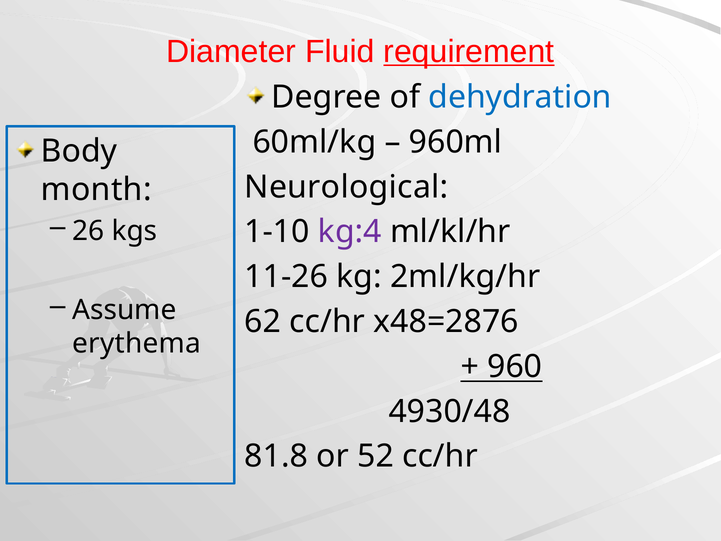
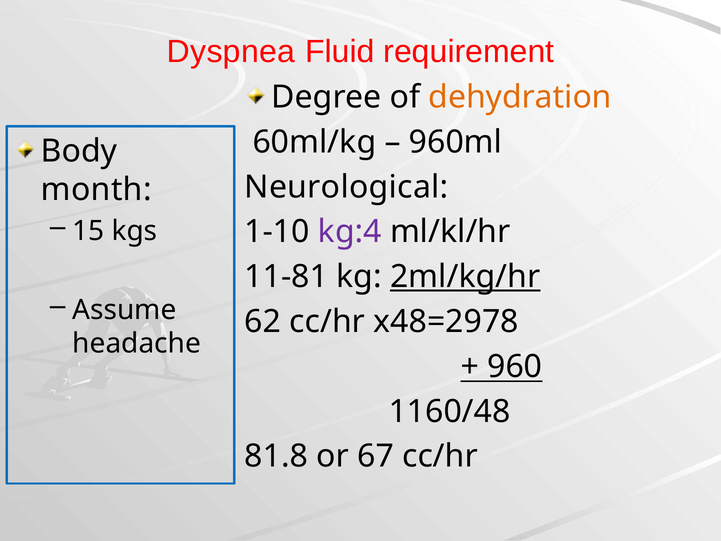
Diameter: Diameter -> Dyspnea (231, 51)
requirement underline: present -> none (469, 51)
dehydration colour: blue -> orange (520, 97)
26: 26 -> 15 (88, 231)
11-26: 11-26 -> 11-81 (286, 277)
2ml/kg/hr underline: none -> present (465, 277)
x48=2876: x48=2876 -> x48=2978 (446, 322)
erythema: erythema -> headache (137, 343)
4930/48: 4930/48 -> 1160/48 (450, 411)
52: 52 -> 67 (376, 456)
